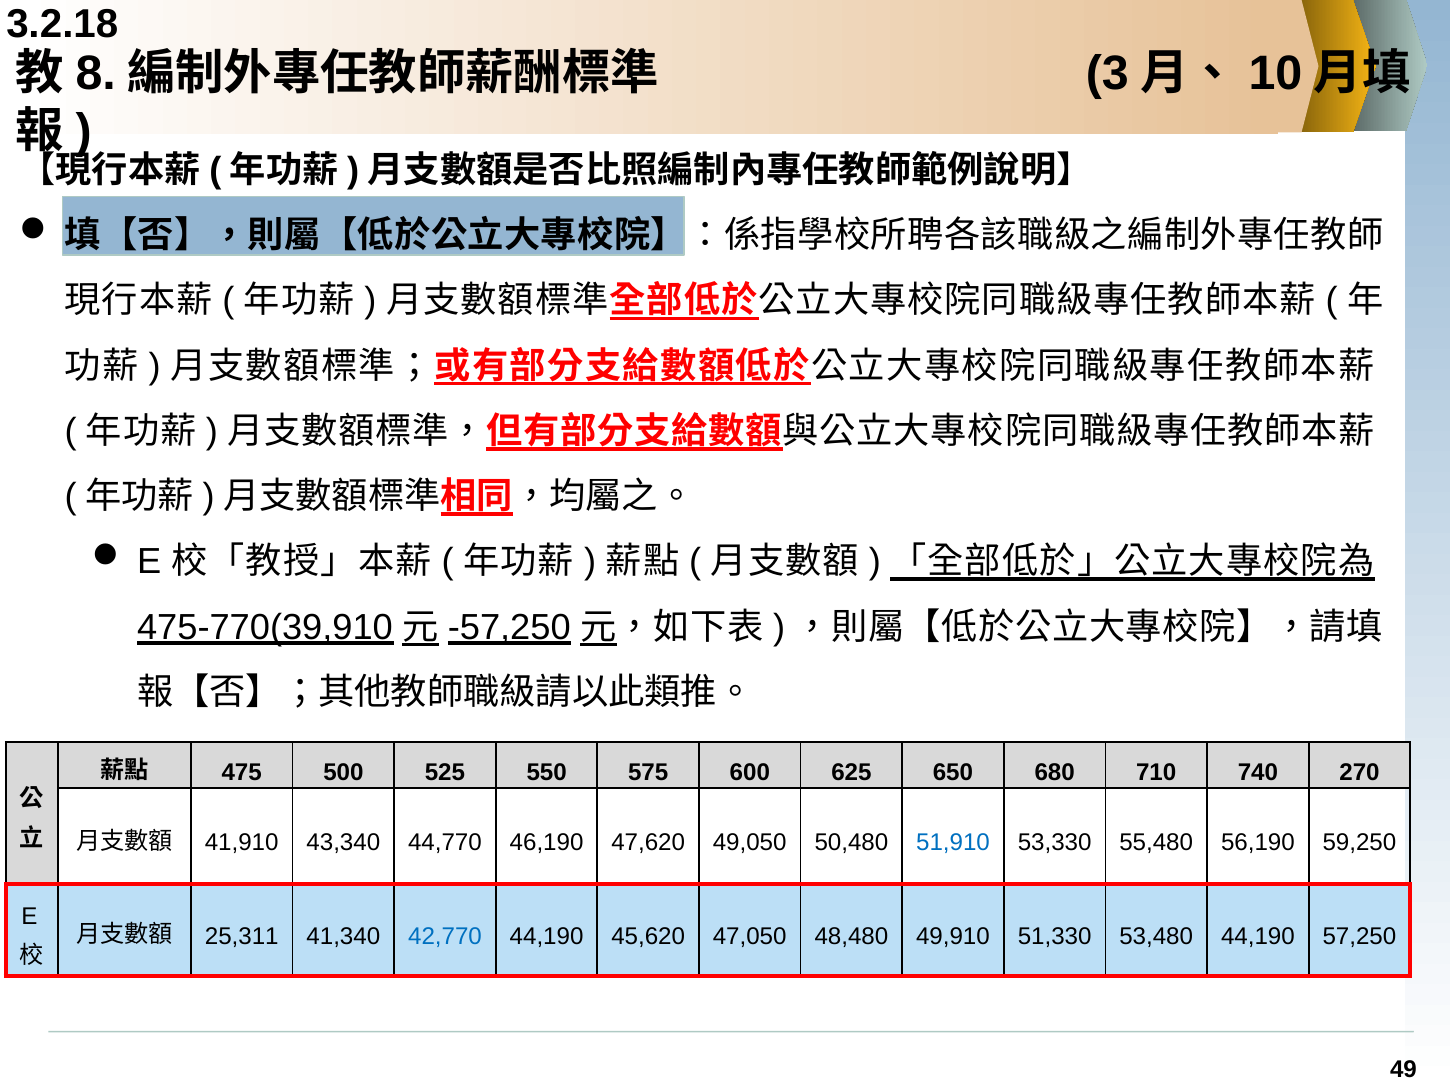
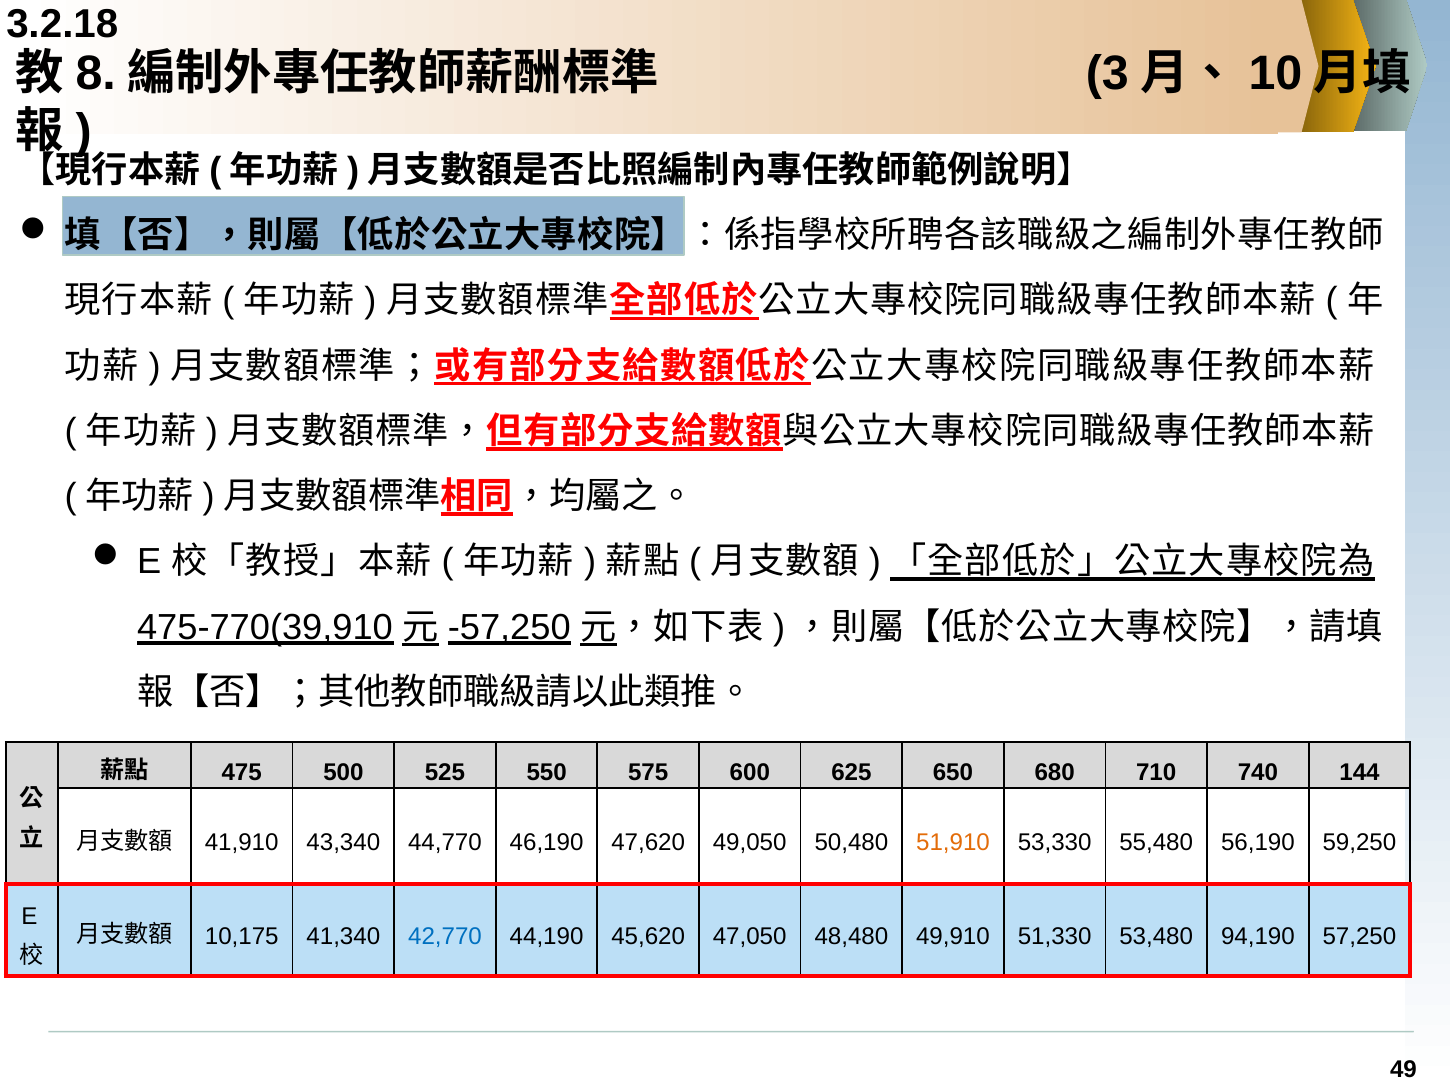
270: 270 -> 144 (1360, 772)
51,910 colour: blue -> orange (953, 843)
25,311: 25,311 -> 10,175 (242, 937)
53,480 44,190: 44,190 -> 94,190 (1258, 937)
